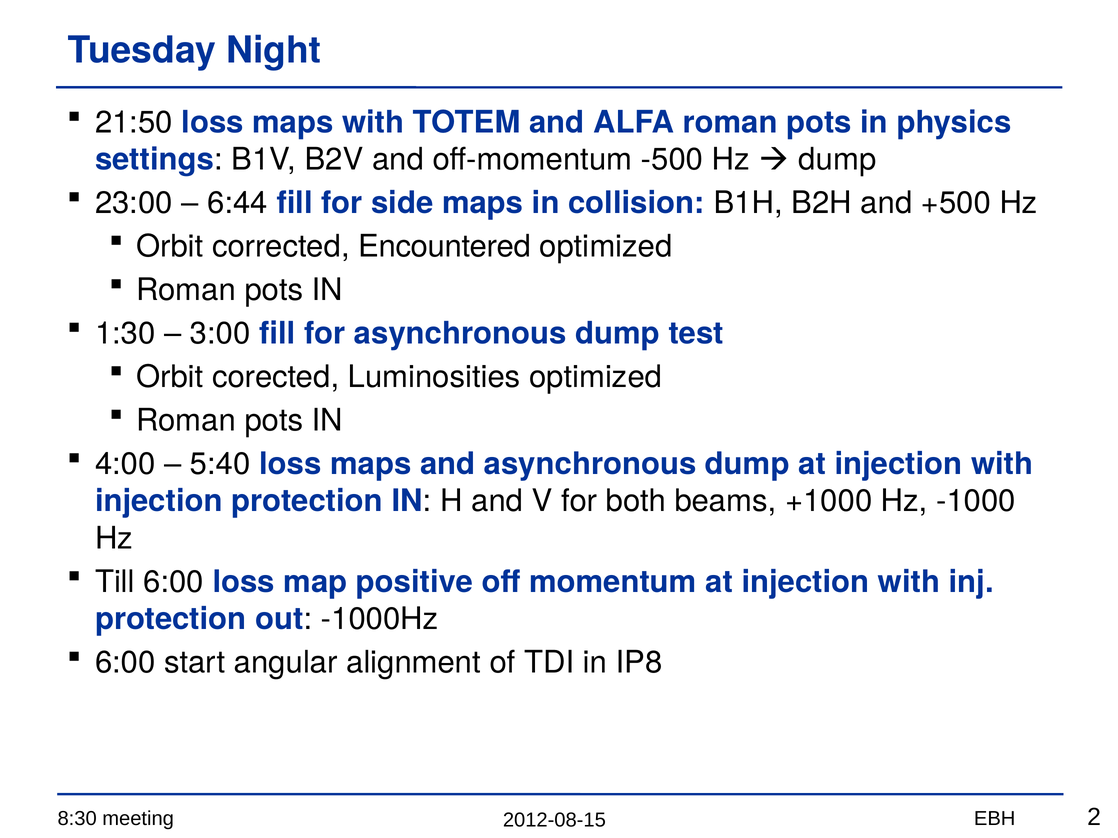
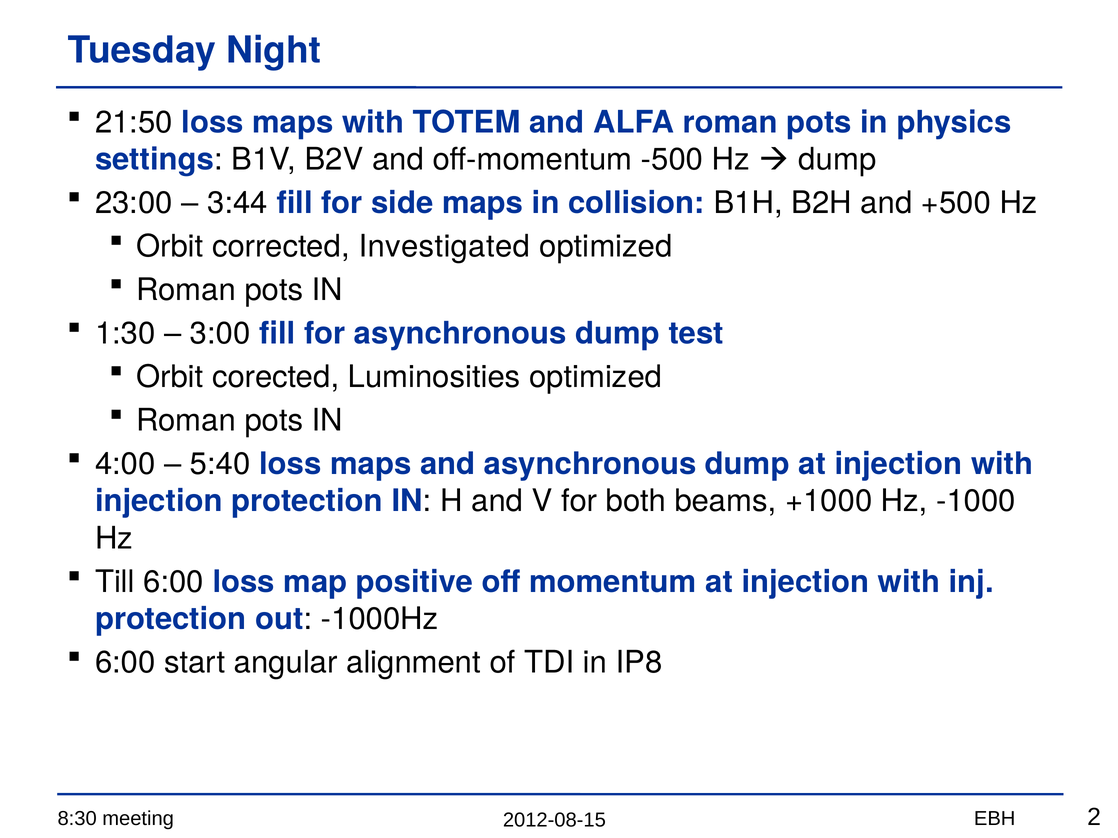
6:44: 6:44 -> 3:44 (238, 203)
Encountered: Encountered -> Investigated (444, 247)
